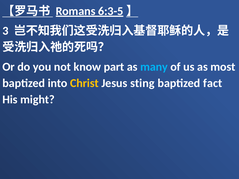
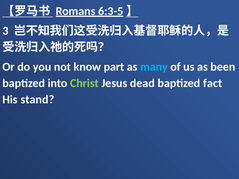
most: most -> been (223, 67)
Christ colour: yellow -> light green (84, 83)
sting: sting -> dead (142, 83)
might: might -> stand (37, 100)
